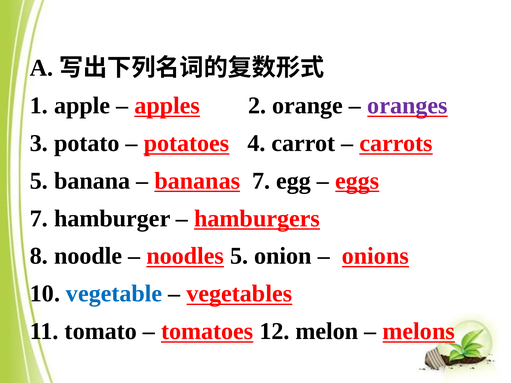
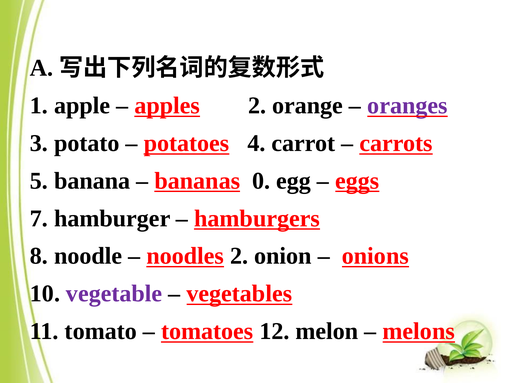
bananas 7: 7 -> 0 (261, 181)
noodles 5: 5 -> 2 (239, 256)
vegetable colour: blue -> purple (114, 294)
